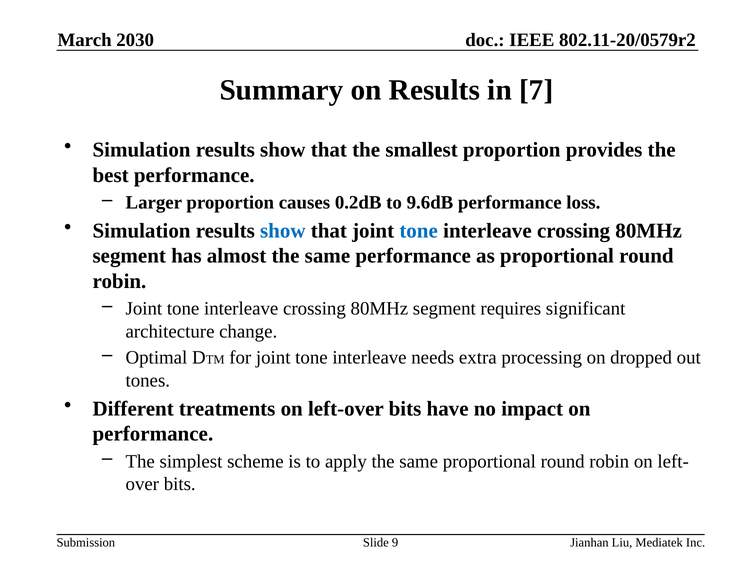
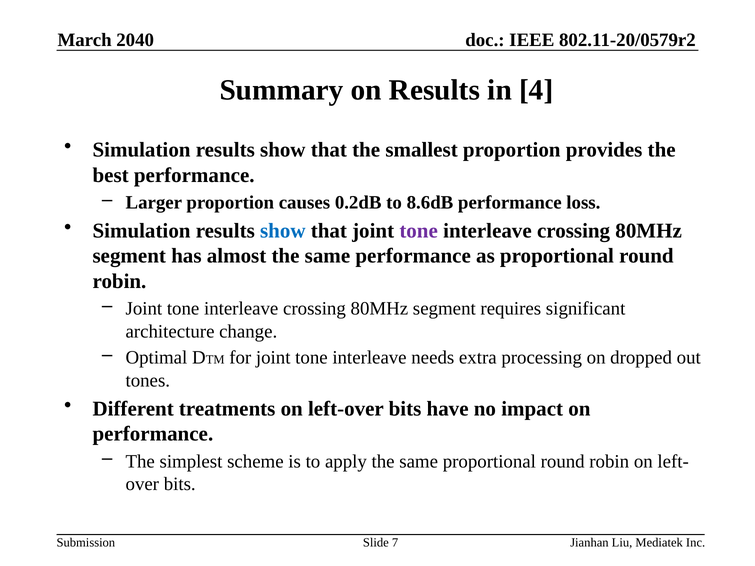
2030: 2030 -> 2040 (135, 40)
7: 7 -> 4 (536, 90)
9.6dB: 9.6dB -> 8.6dB (430, 203)
tone colour: blue -> purple (419, 231)
9: 9 -> 7 (395, 543)
